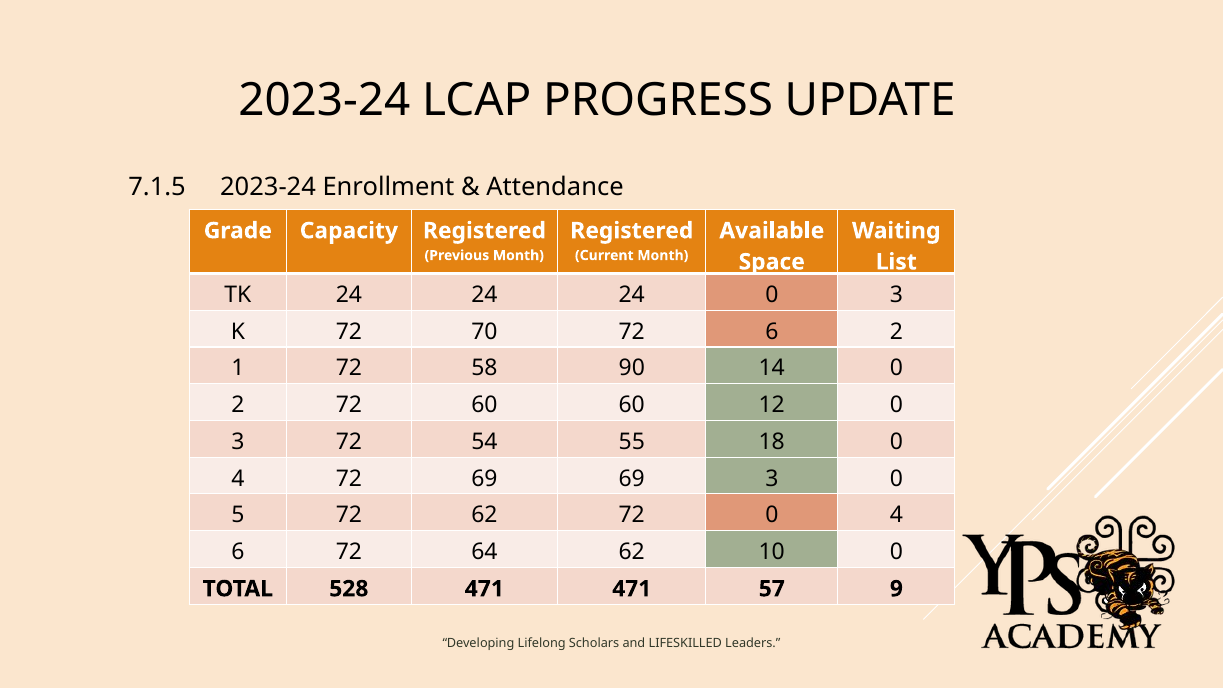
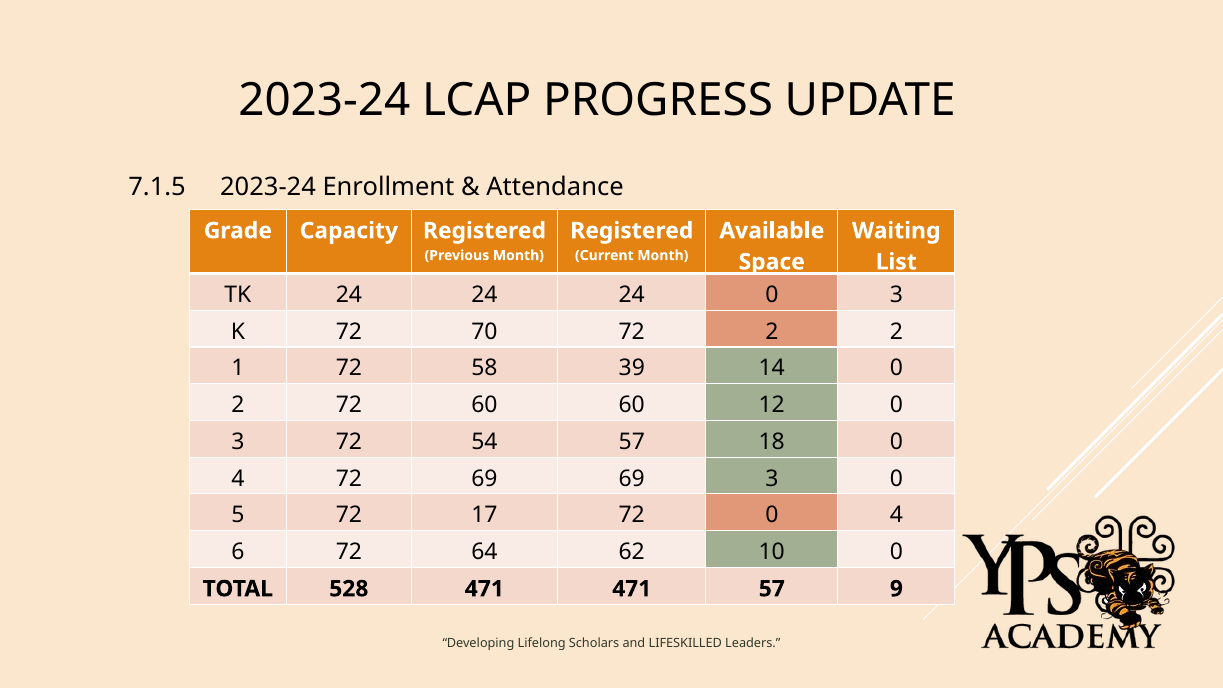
72 6: 6 -> 2 (772, 332)
90: 90 -> 39 (632, 368)
54 55: 55 -> 57 (632, 442)
72 62: 62 -> 17 (484, 515)
